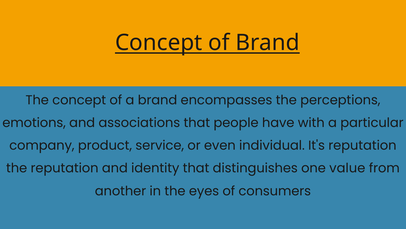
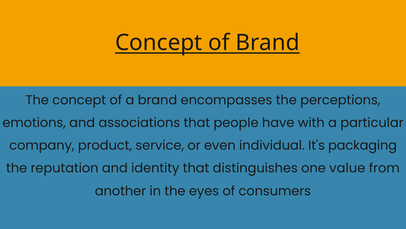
It's reputation: reputation -> packaging (363, 145)
